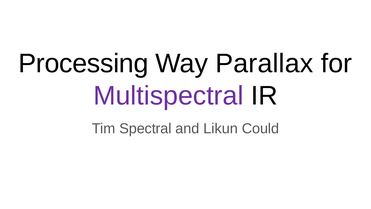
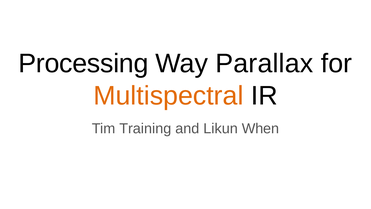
Multispectral colour: purple -> orange (168, 96)
Spectral: Spectral -> Training (145, 128)
Could: Could -> When (260, 128)
